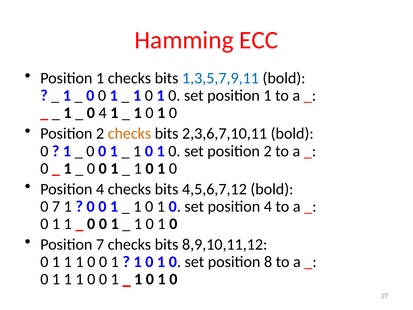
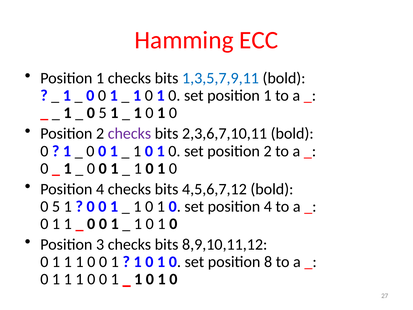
4: 4 -> 5 (103, 113)
checks colour: orange -> purple (129, 134)
7: 7 -> 5 (56, 206)
Position 7: 7 -> 3 (100, 244)
